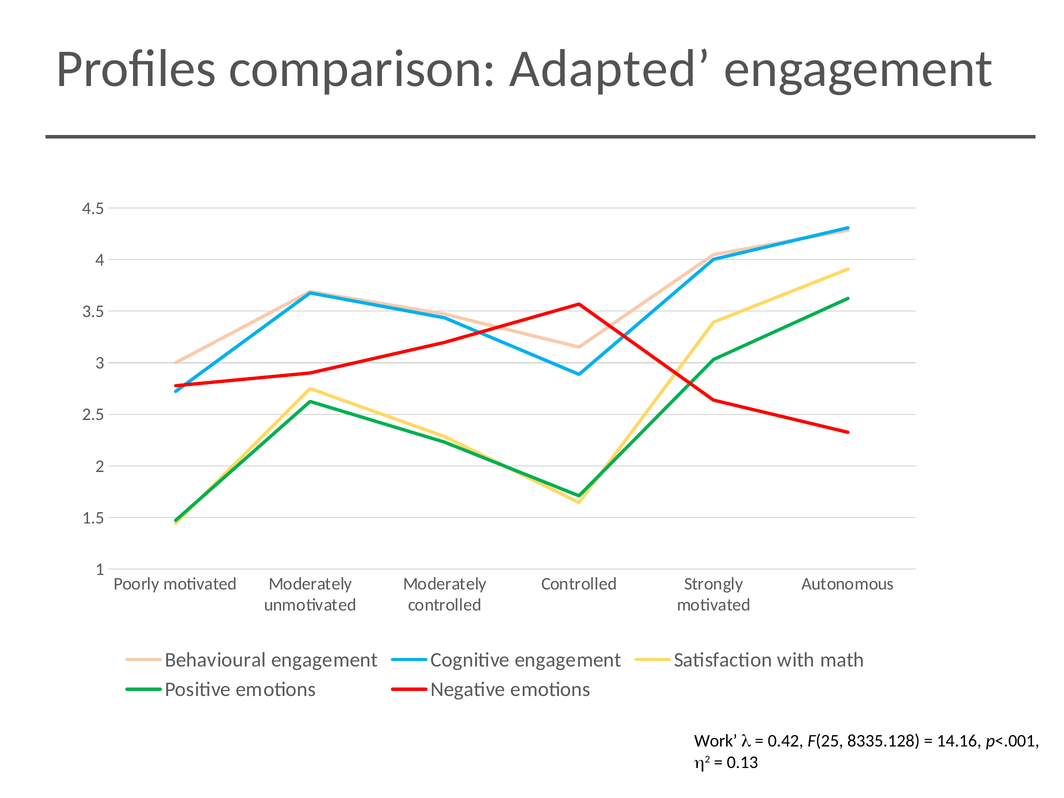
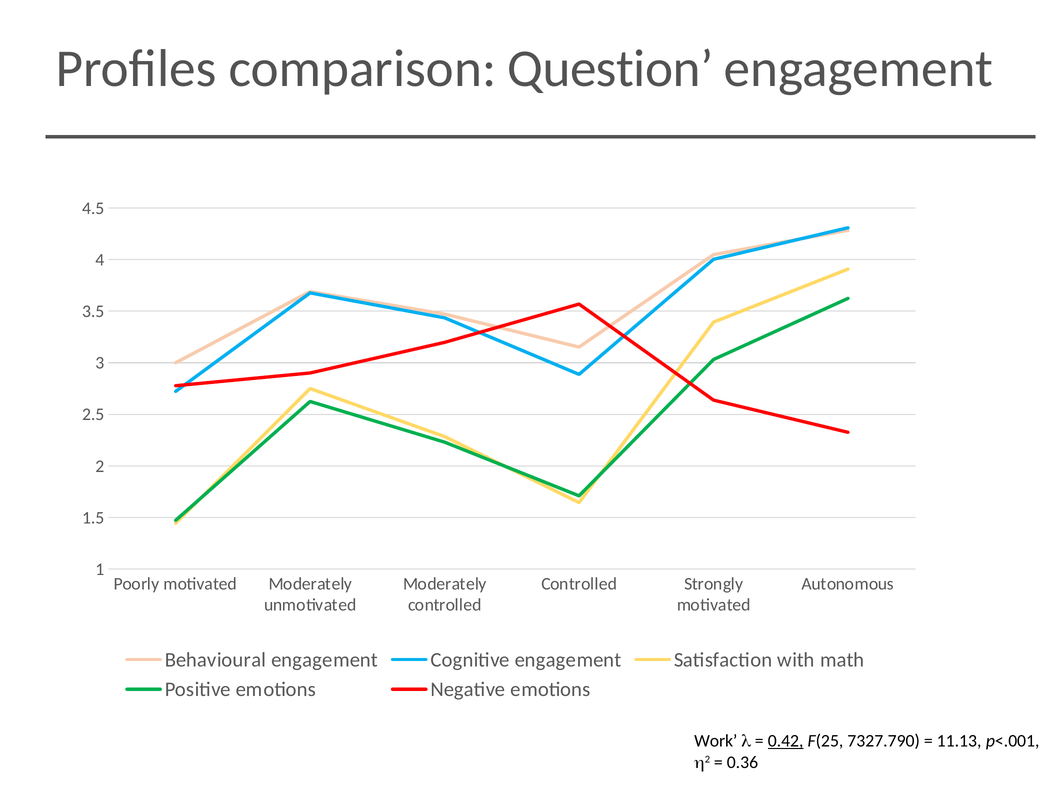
Adapted: Adapted -> Question (610, 69)
0.42 underline: none -> present (786, 741)
8335.128: 8335.128 -> 7327.790 (884, 741)
14.16: 14.16 -> 11.13 (959, 741)
0.13: 0.13 -> 0.36 (742, 762)
